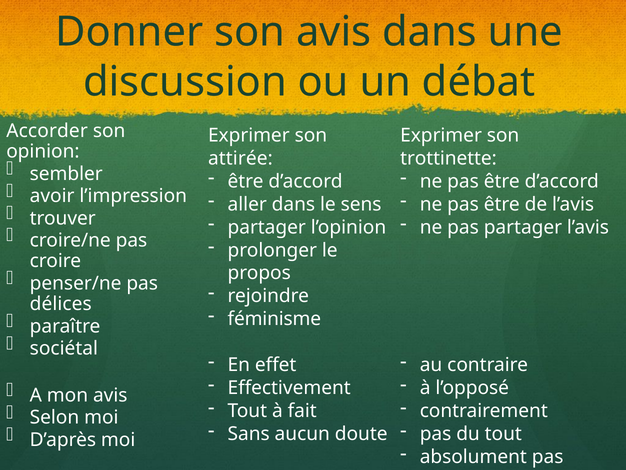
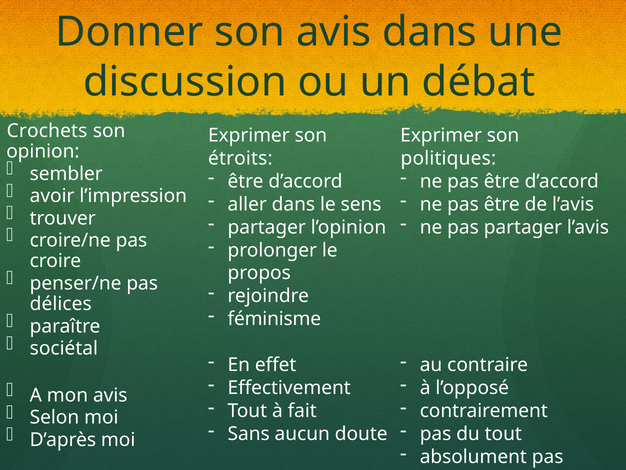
Accorder: Accorder -> Crochets (47, 131)
attirée: attirée -> étroits (240, 158)
trottinette: trottinette -> politiques (448, 158)
